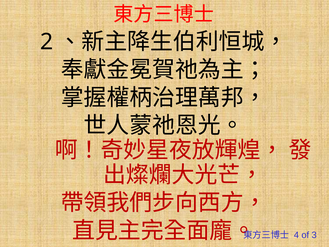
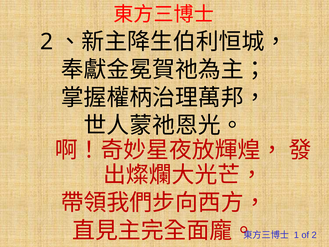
4: 4 -> 1 (296, 235)
of 3: 3 -> 2 (314, 235)
